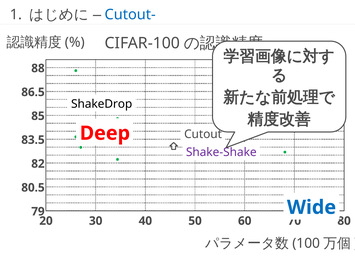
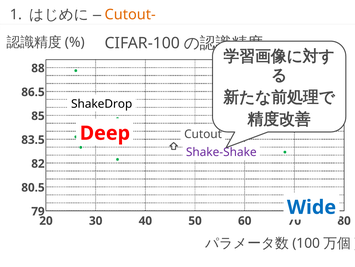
Cutout- colour: blue -> orange (130, 15)
